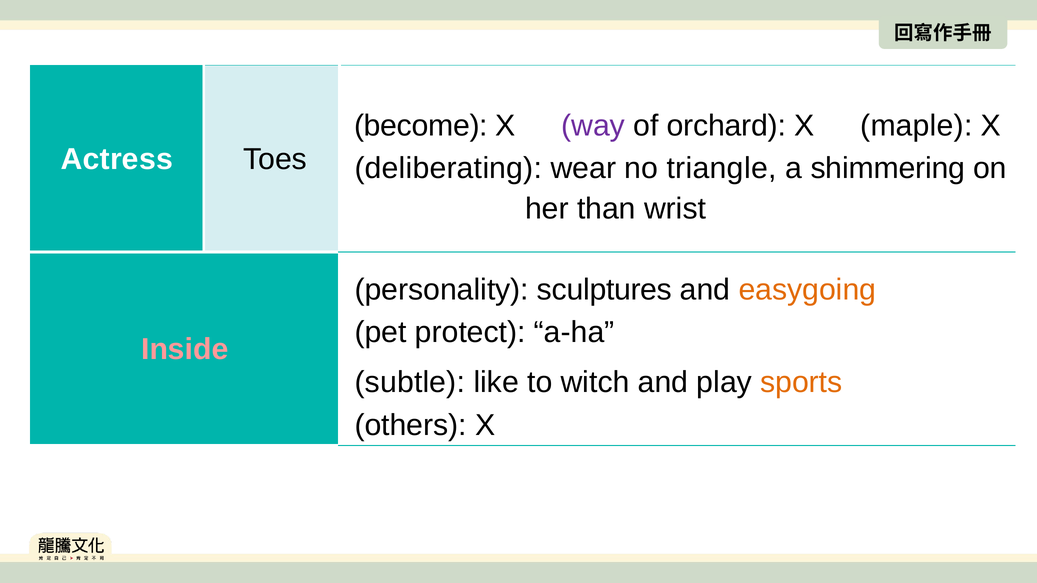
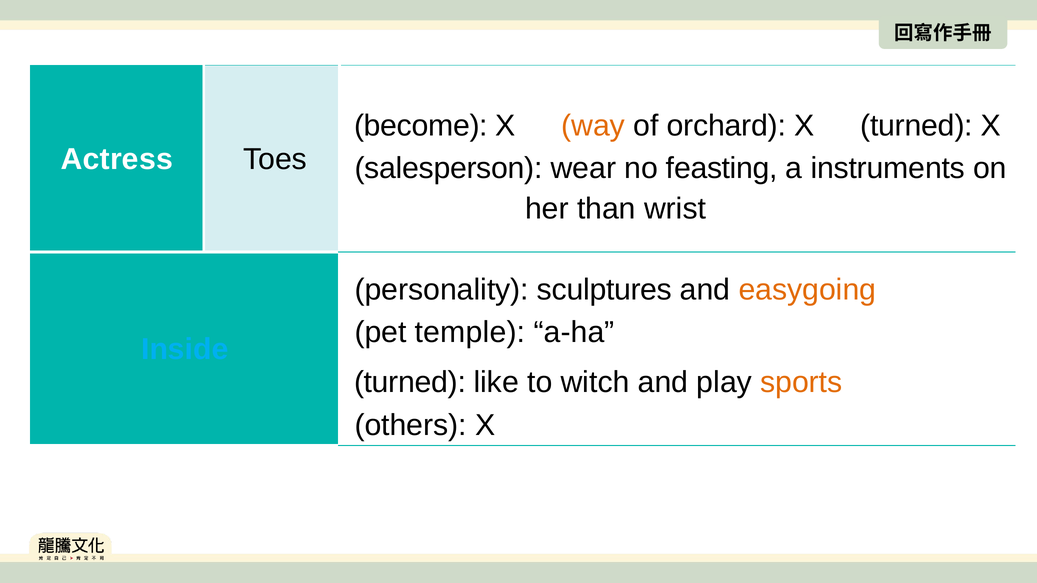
way colour: purple -> orange (593, 126)
X maple: maple -> turned (917, 126)
deliberating: deliberating -> salesperson (449, 169)
triangle: triangle -> feasting (722, 169)
shimmering: shimmering -> instruments (888, 169)
protect: protect -> temple (470, 332)
Inside colour: pink -> light blue (185, 349)
subtle: subtle -> turned (410, 383)
